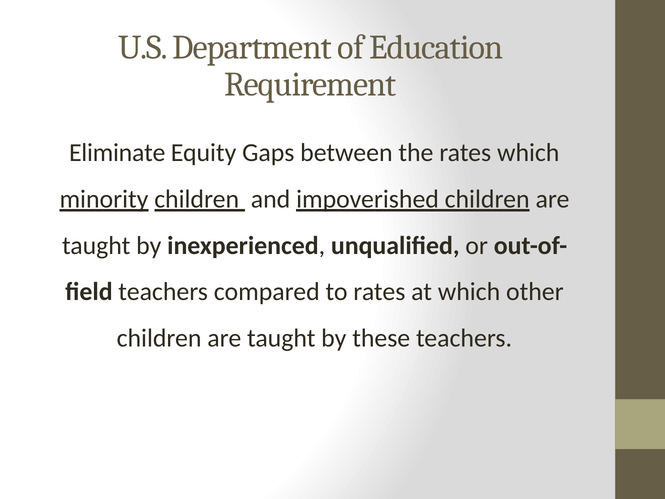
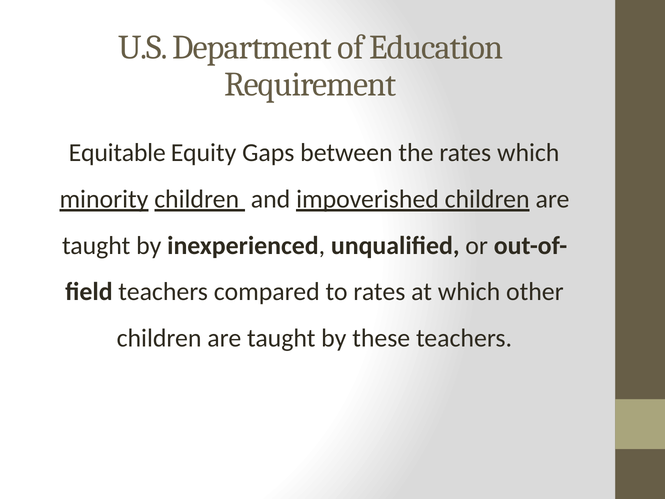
Eliminate: Eliminate -> Equitable (117, 152)
